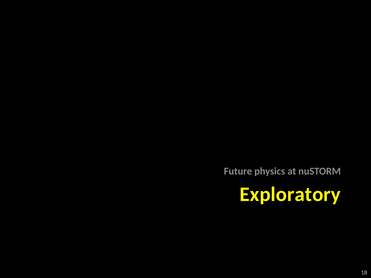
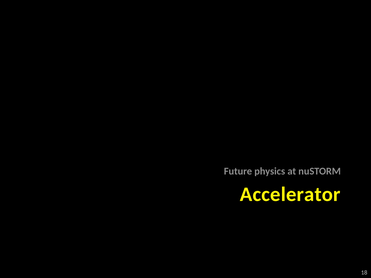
Exploratory: Exploratory -> Accelerator (290, 194)
